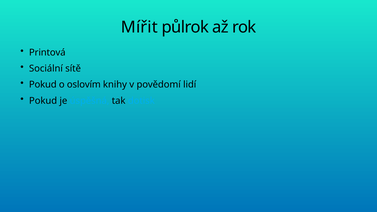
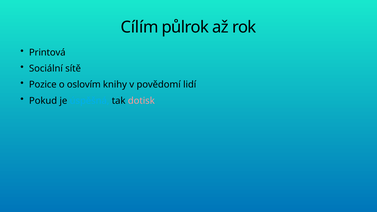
Mířit: Mířit -> Cílím (140, 27)
Pokud: Pokud -> Pozice (43, 85)
dotisk colour: light blue -> pink (141, 101)
